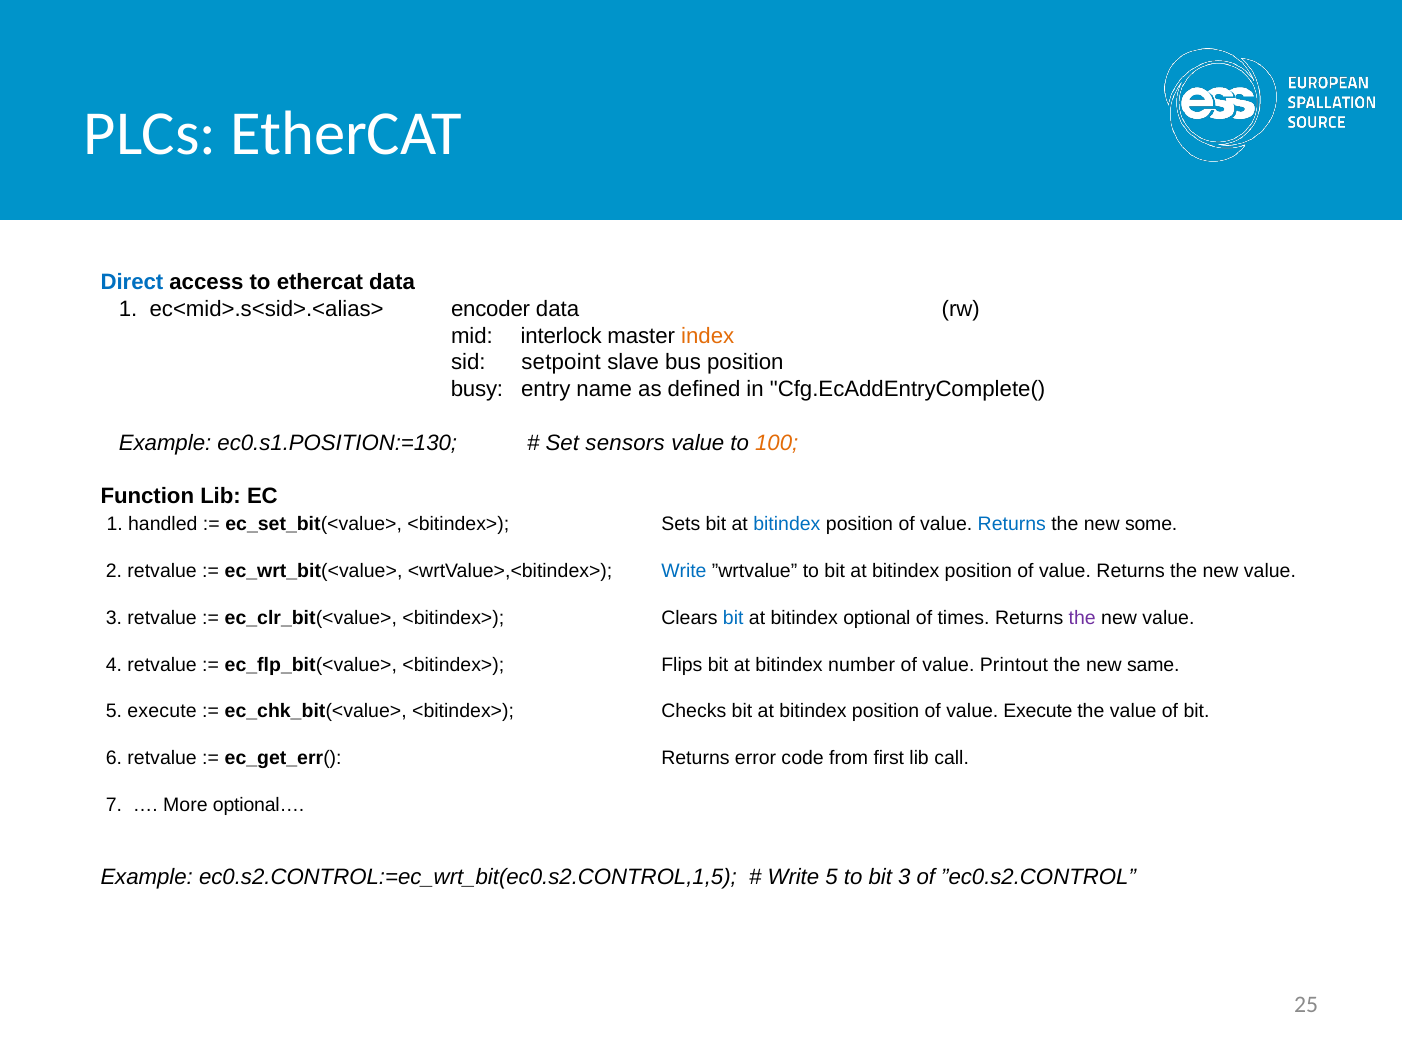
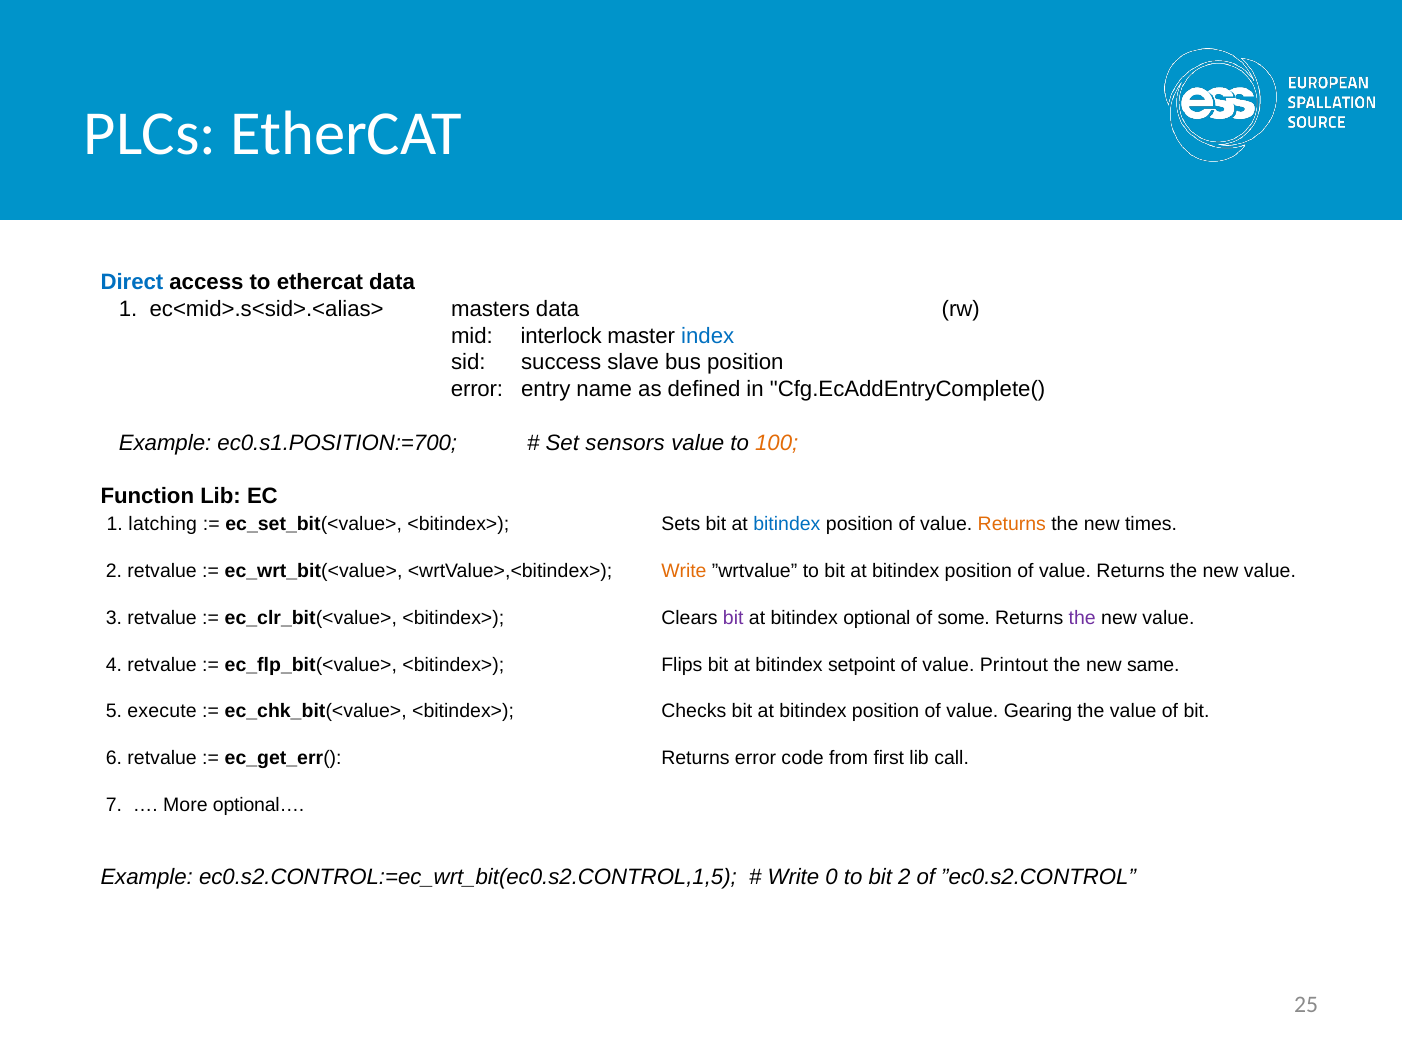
encoder: encoder -> masters (490, 309)
index colour: orange -> blue (708, 336)
setpoint: setpoint -> success (561, 362)
busy: busy -> error (477, 389)
ec0.s1.POSITION:=130: ec0.s1.POSITION:=130 -> ec0.s1.POSITION:=700 (337, 443)
handled: handled -> latching (163, 524)
Returns colour: blue -> orange (1012, 524)
some: some -> times (1151, 524)
Write colour: blue -> orange (684, 571)
bit colour: blue -> purple (733, 618)
times: times -> some (964, 618)
number: number -> setpoint (862, 664)
value Execute: Execute -> Gearing (1038, 711)
Write 5: 5 -> 0 (832, 877)
bit 3: 3 -> 2 (904, 877)
